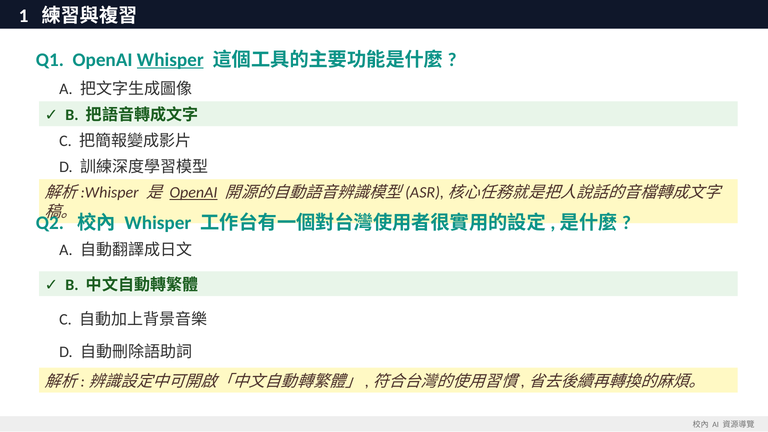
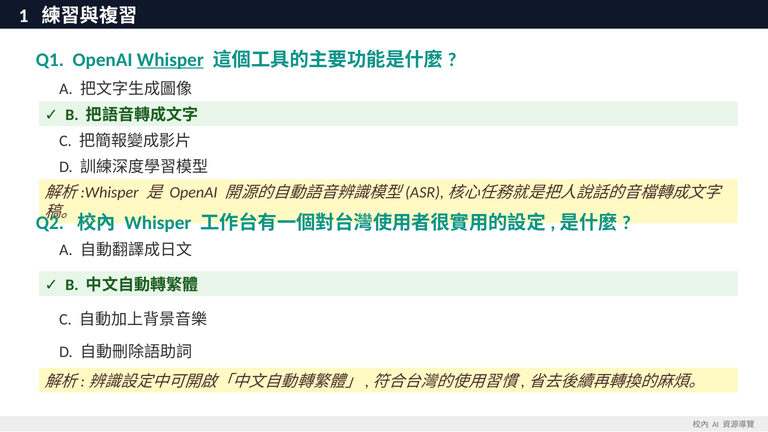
OpenAI underline: present -> none (194, 193)
